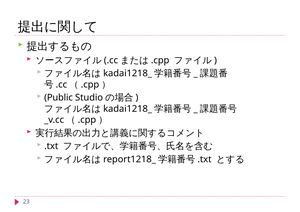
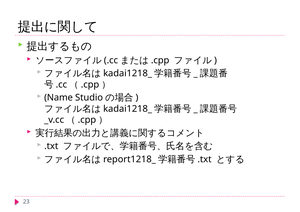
Public: Public -> Name (59, 98)
